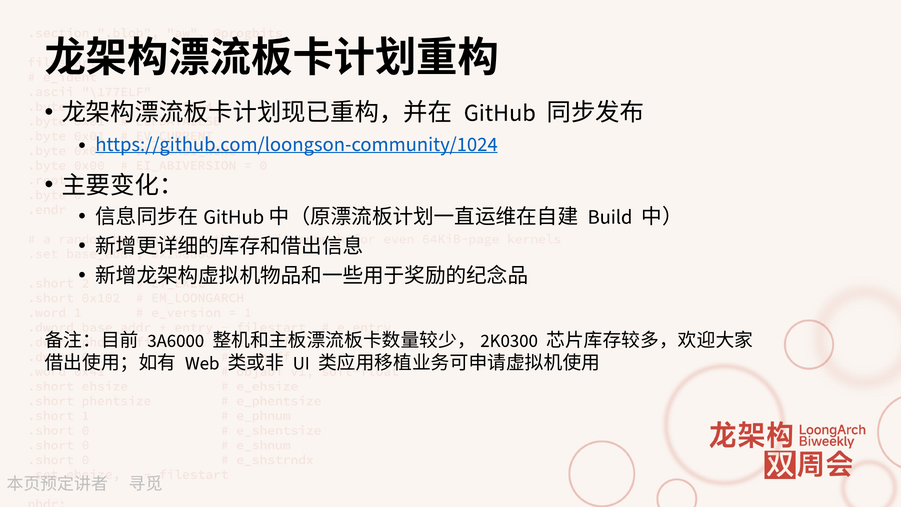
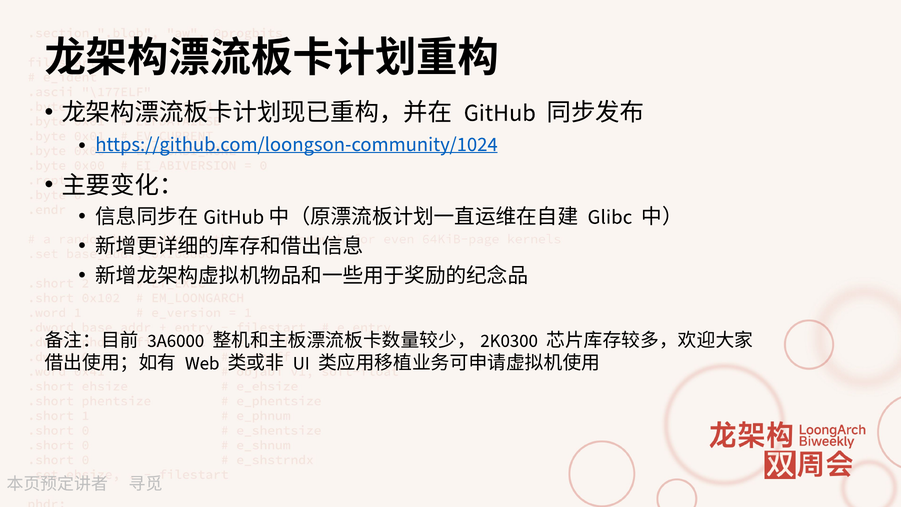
Build: Build -> Glibc (610, 217)
